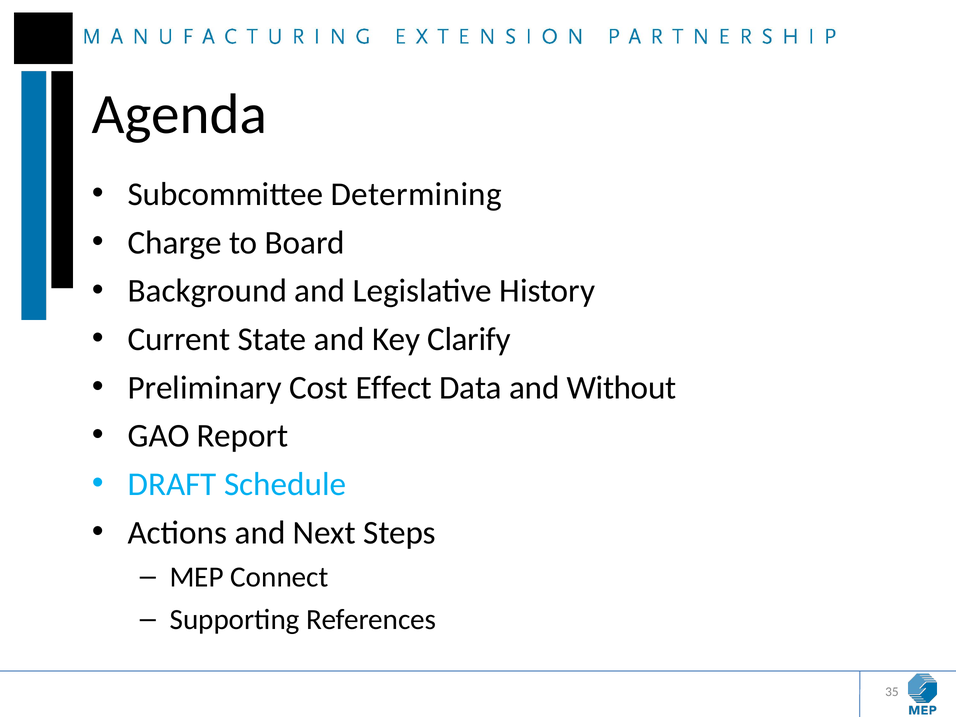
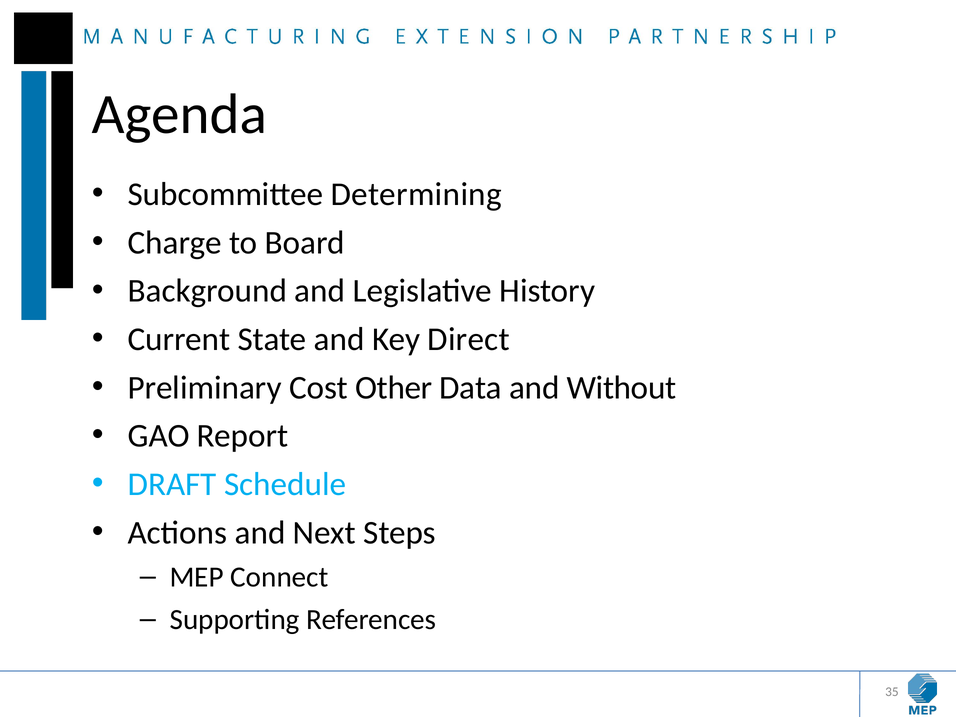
Clarify: Clarify -> Direct (469, 339)
Effect: Effect -> Other (394, 388)
